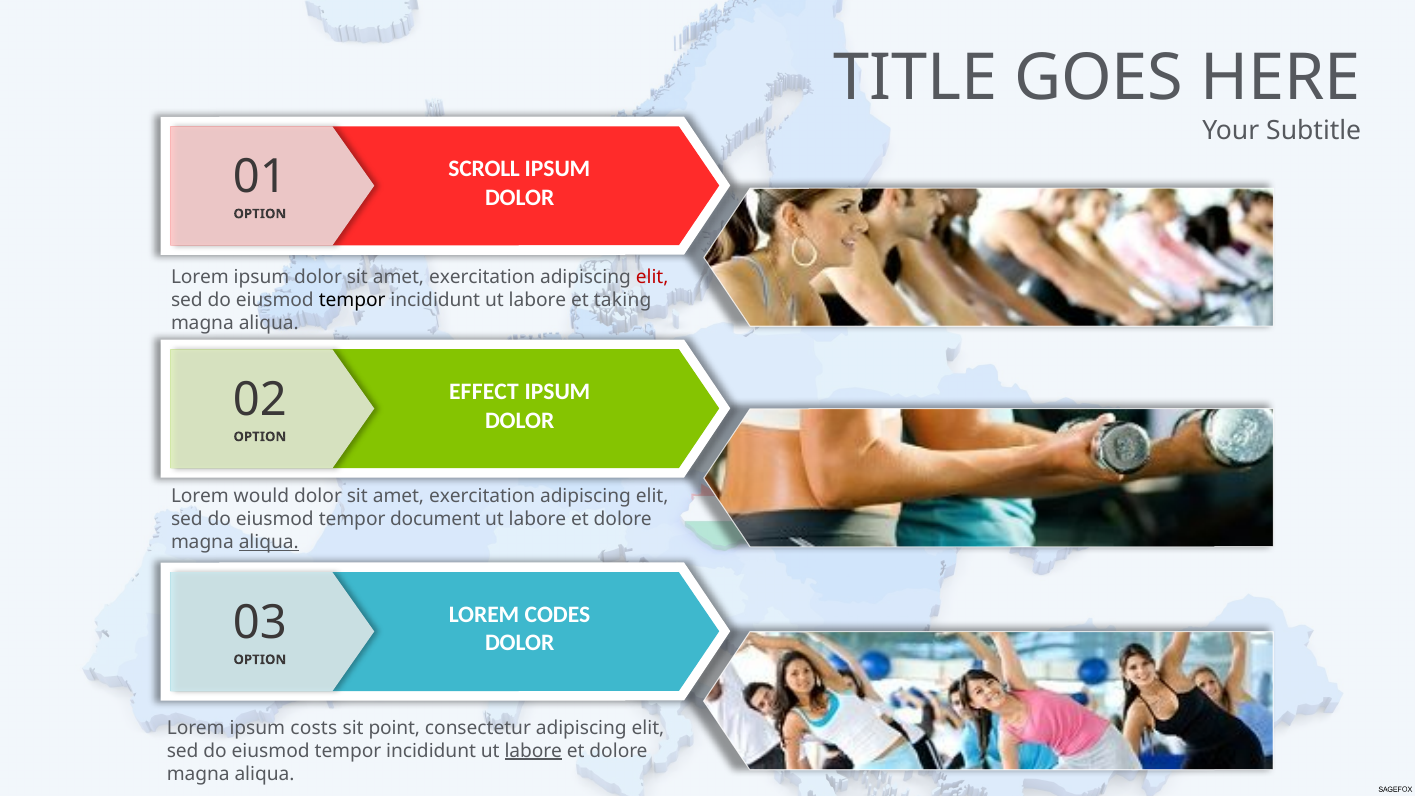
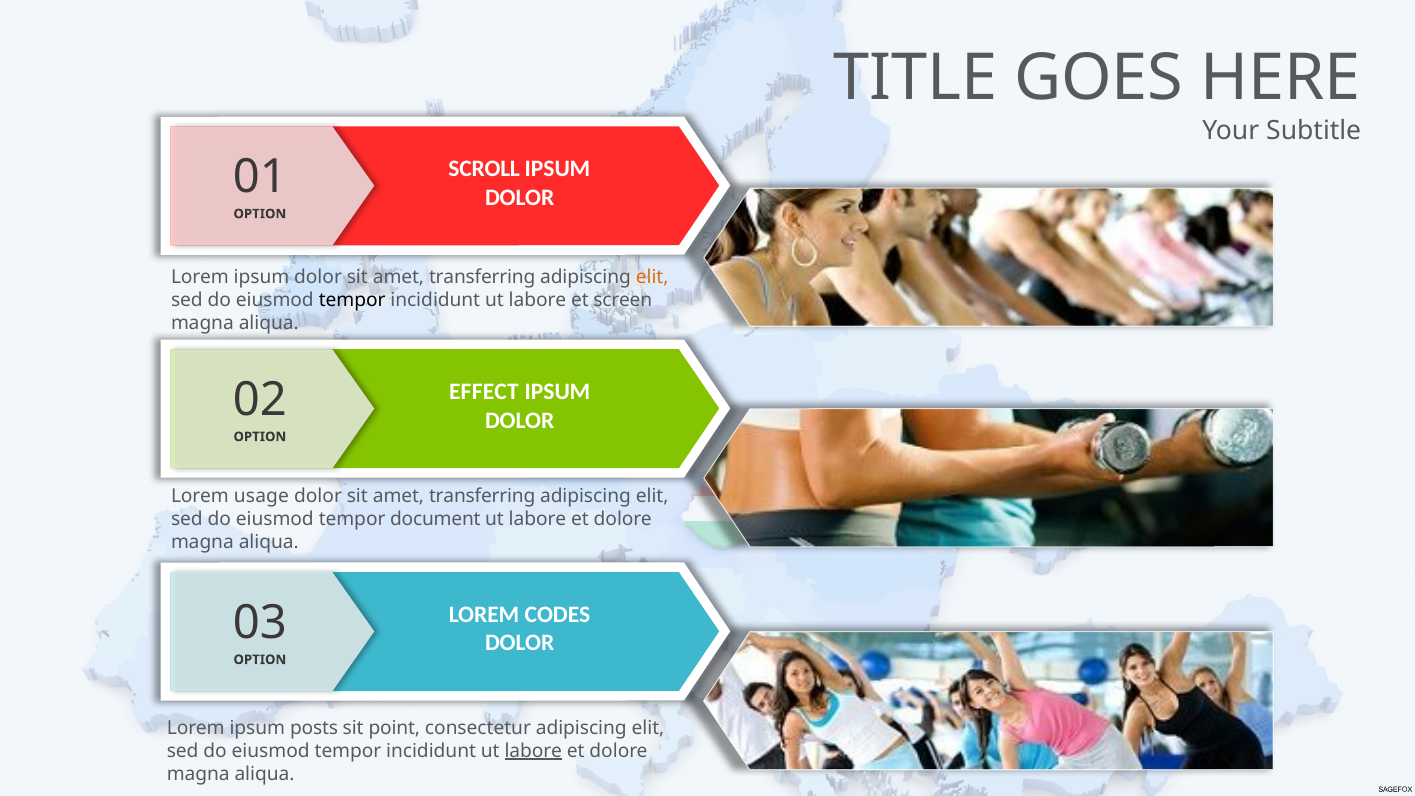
exercitation: exercitation -> transferring (482, 277)
elit colour: red -> orange (652, 277)
taking: taking -> screen (623, 300)
would: would -> usage (261, 496)
exercitation: exercitation -> transferring (482, 496)
aliqua underline: present -> none (269, 542)
costs: costs -> posts (314, 728)
